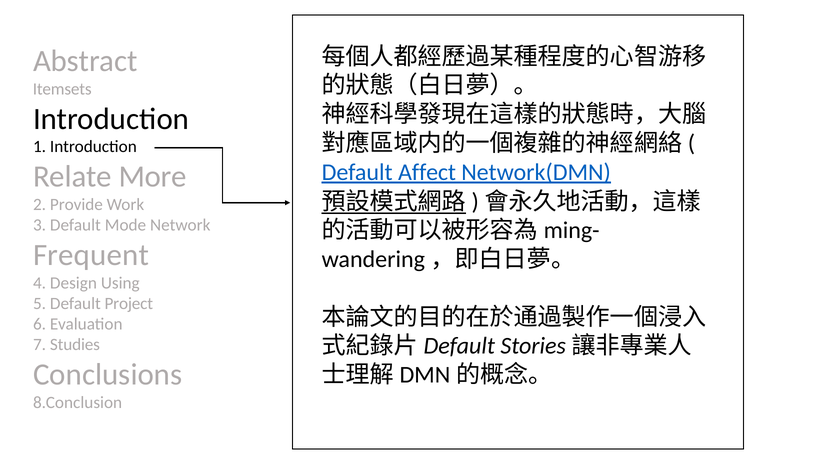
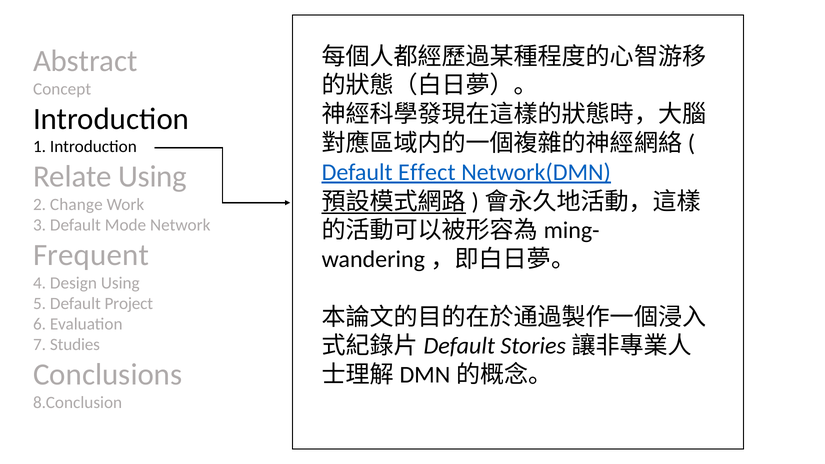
Itemsets: Itemsets -> Concept (62, 89)
Affect: Affect -> Effect (427, 172)
Relate More: More -> Using (153, 177)
Provide: Provide -> Change (76, 205)
